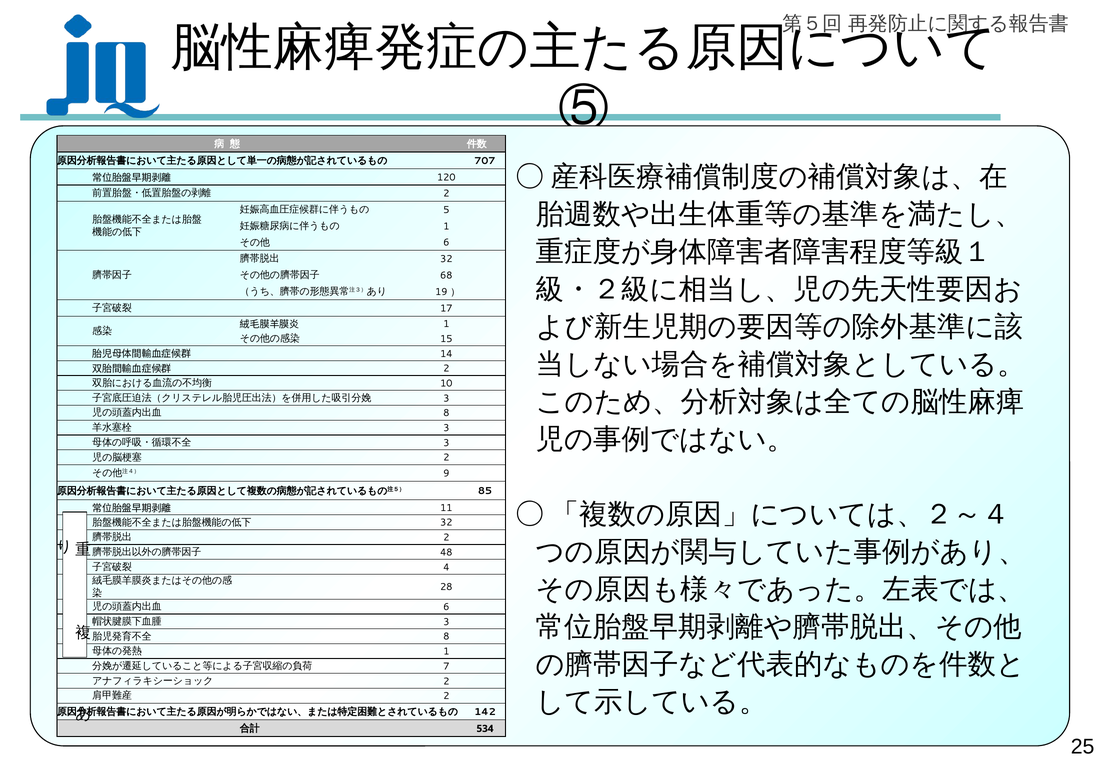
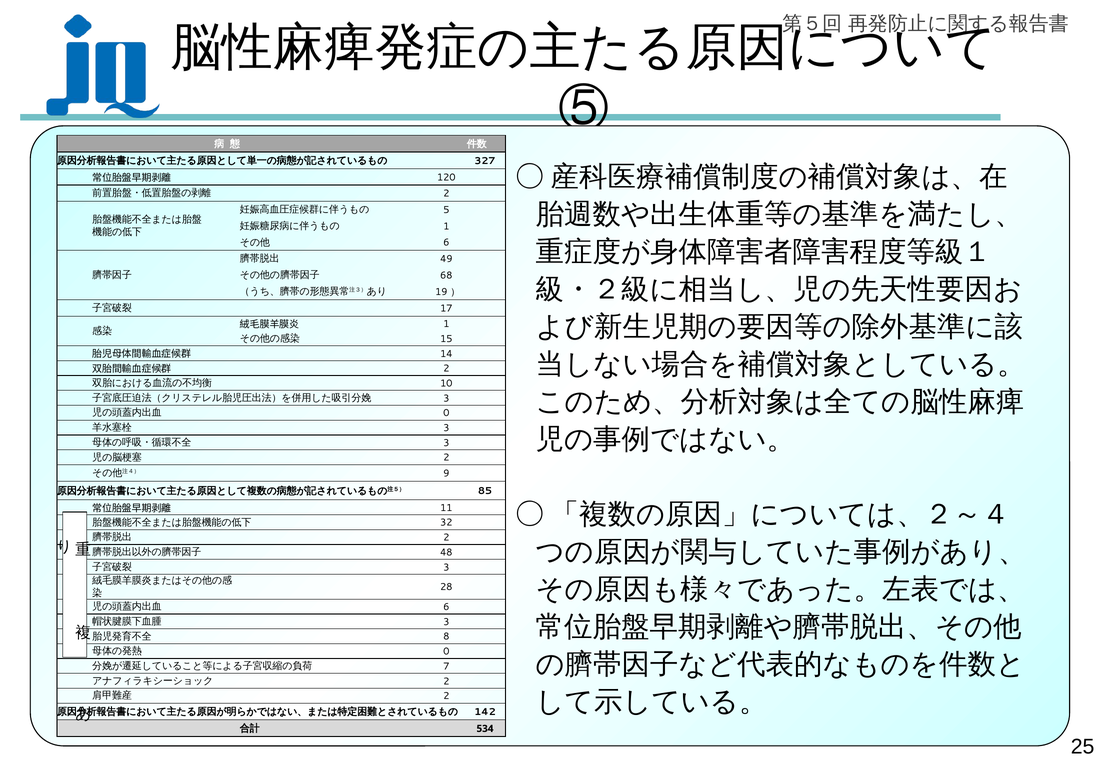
707: 707 -> 327 (485, 161)
32: 32 -> 49 (446, 259)
8: 8 -> 0 (446, 413)
4: 4 -> 3 (446, 568)
1: 1 -> 0 (446, 652)
